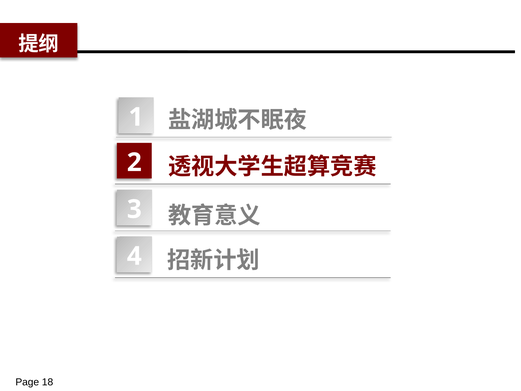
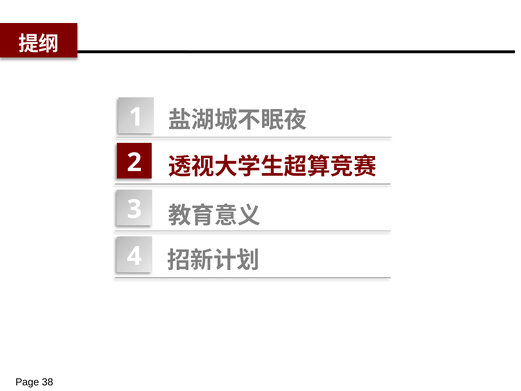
18: 18 -> 38 (48, 382)
